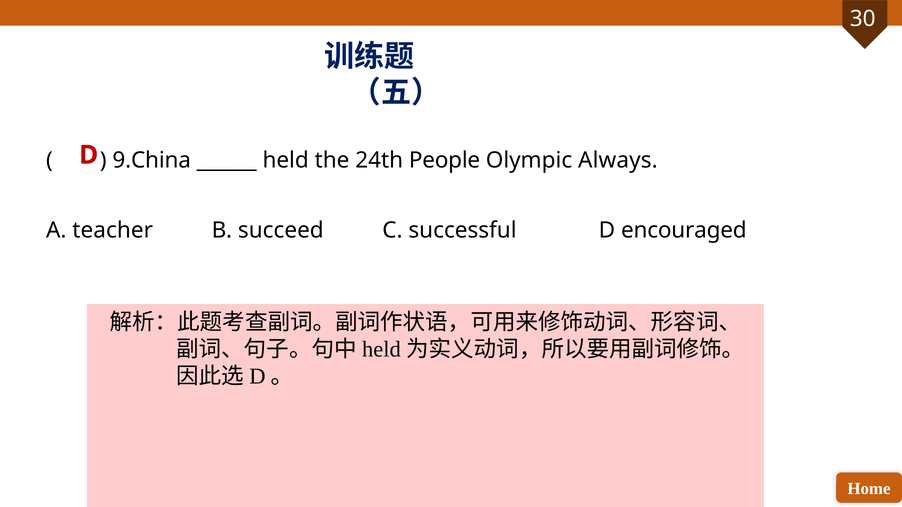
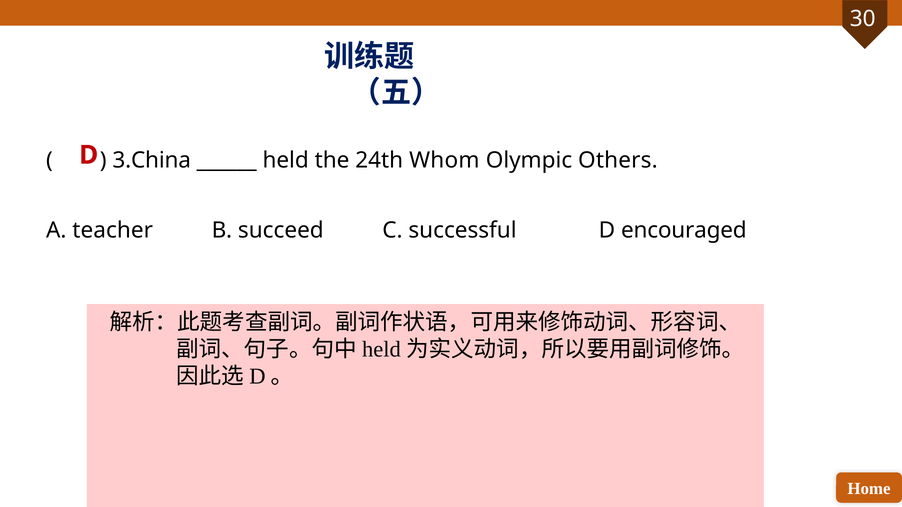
9.China: 9.China -> 3.China (152, 160)
People: People -> Whom (444, 160)
Always: Always -> Others (618, 160)
